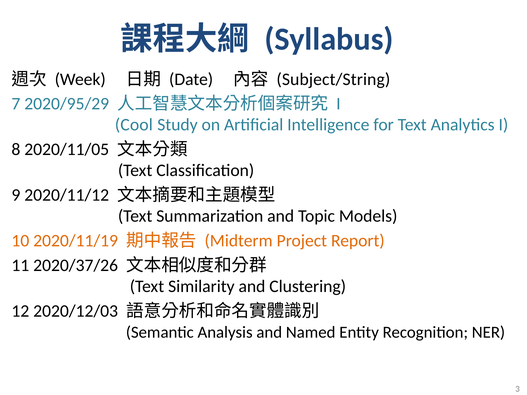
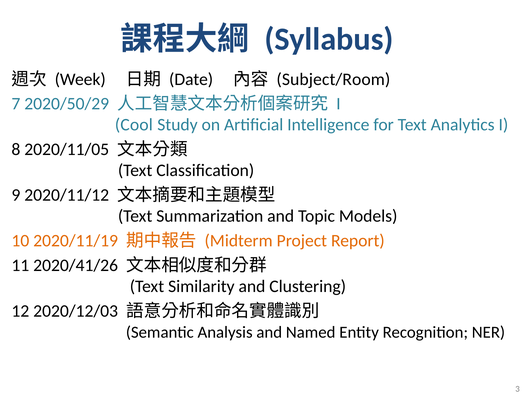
Subject/String: Subject/String -> Subject/Room (333, 79)
2020/95/29: 2020/95/29 -> 2020/50/29 (67, 104)
2020/37/26: 2020/37/26 -> 2020/41/26 (76, 265)
